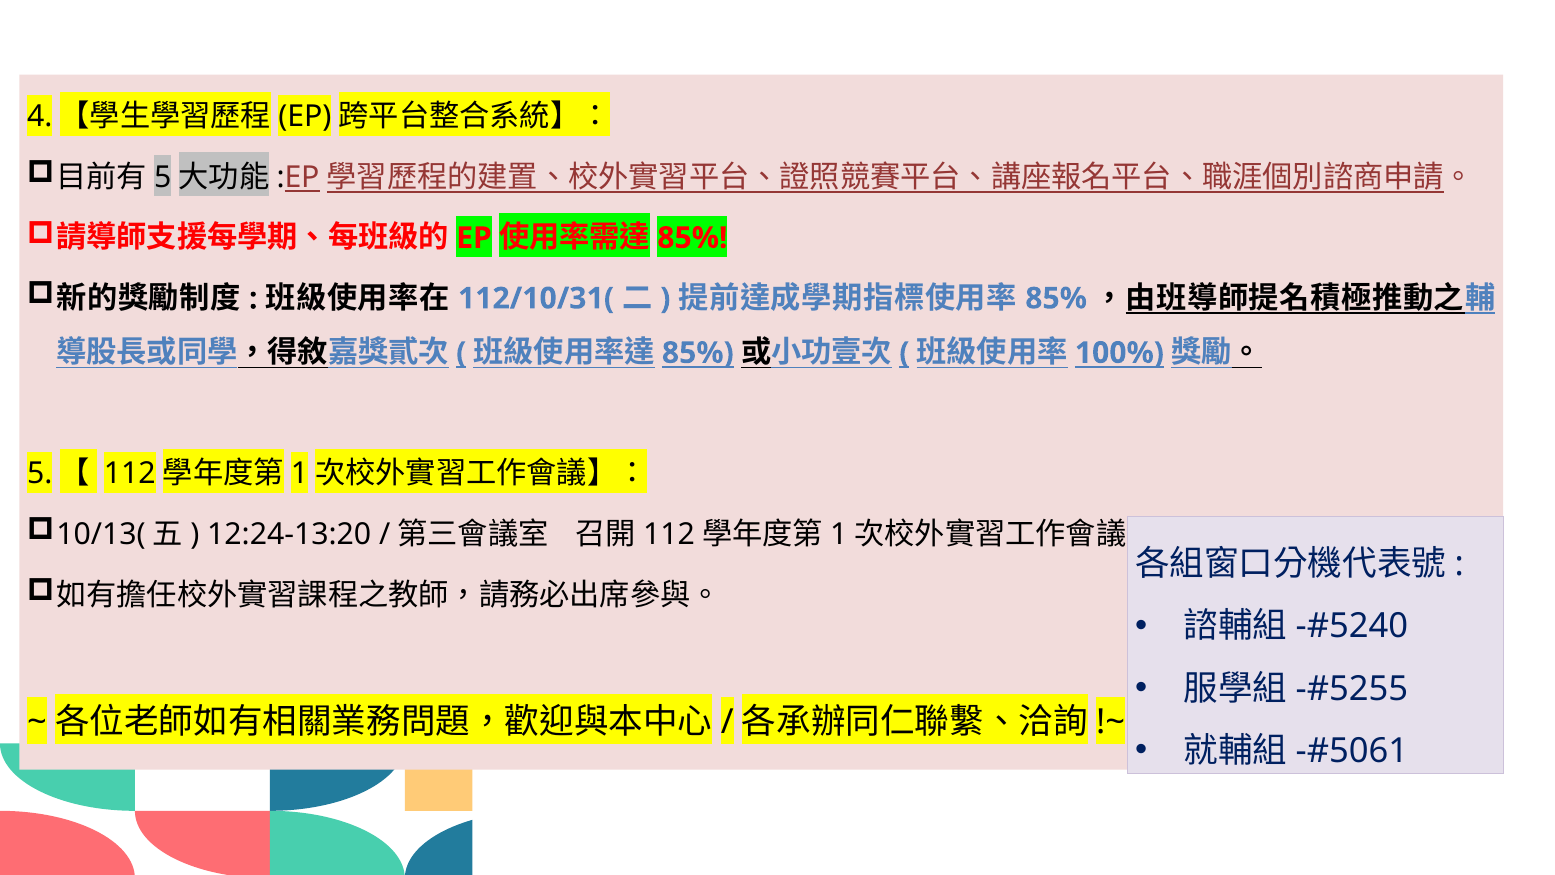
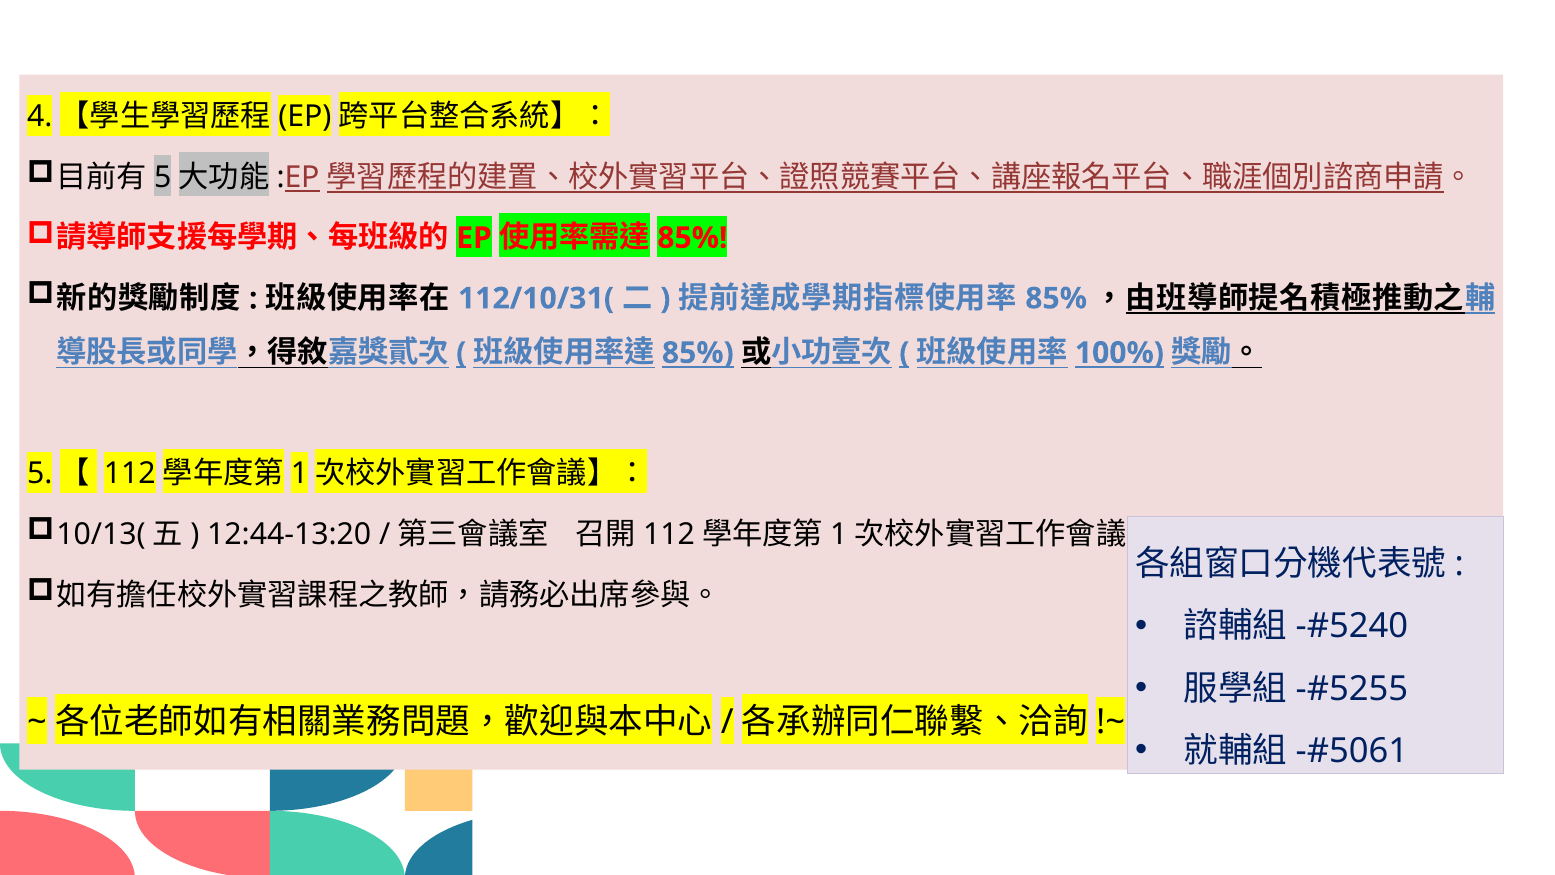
12:24-13:20: 12:24-13:20 -> 12:44-13:20 (289, 534)
